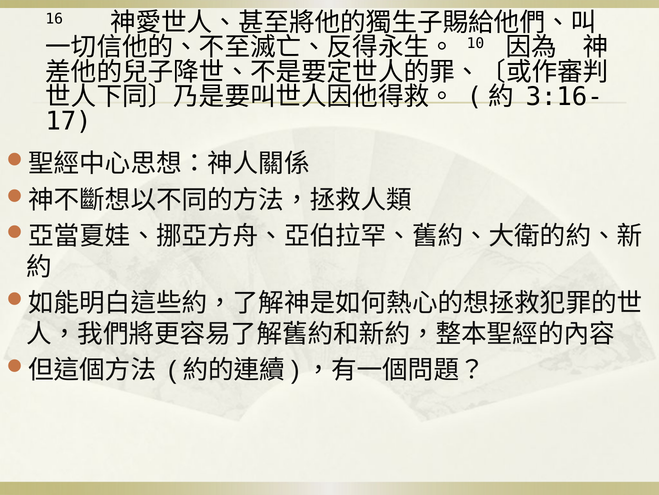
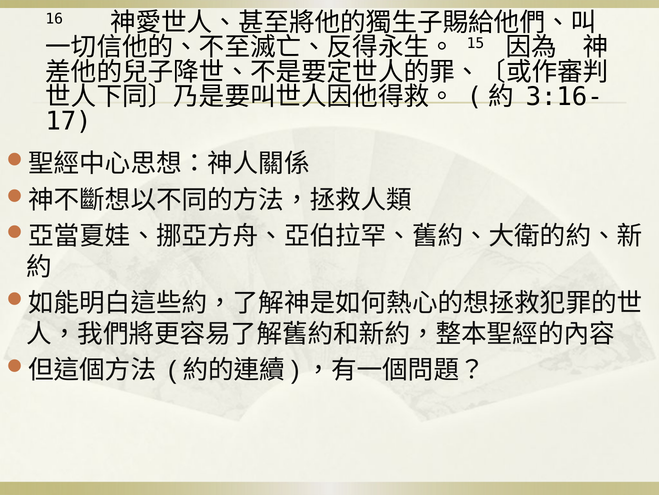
10: 10 -> 15 (476, 44)
